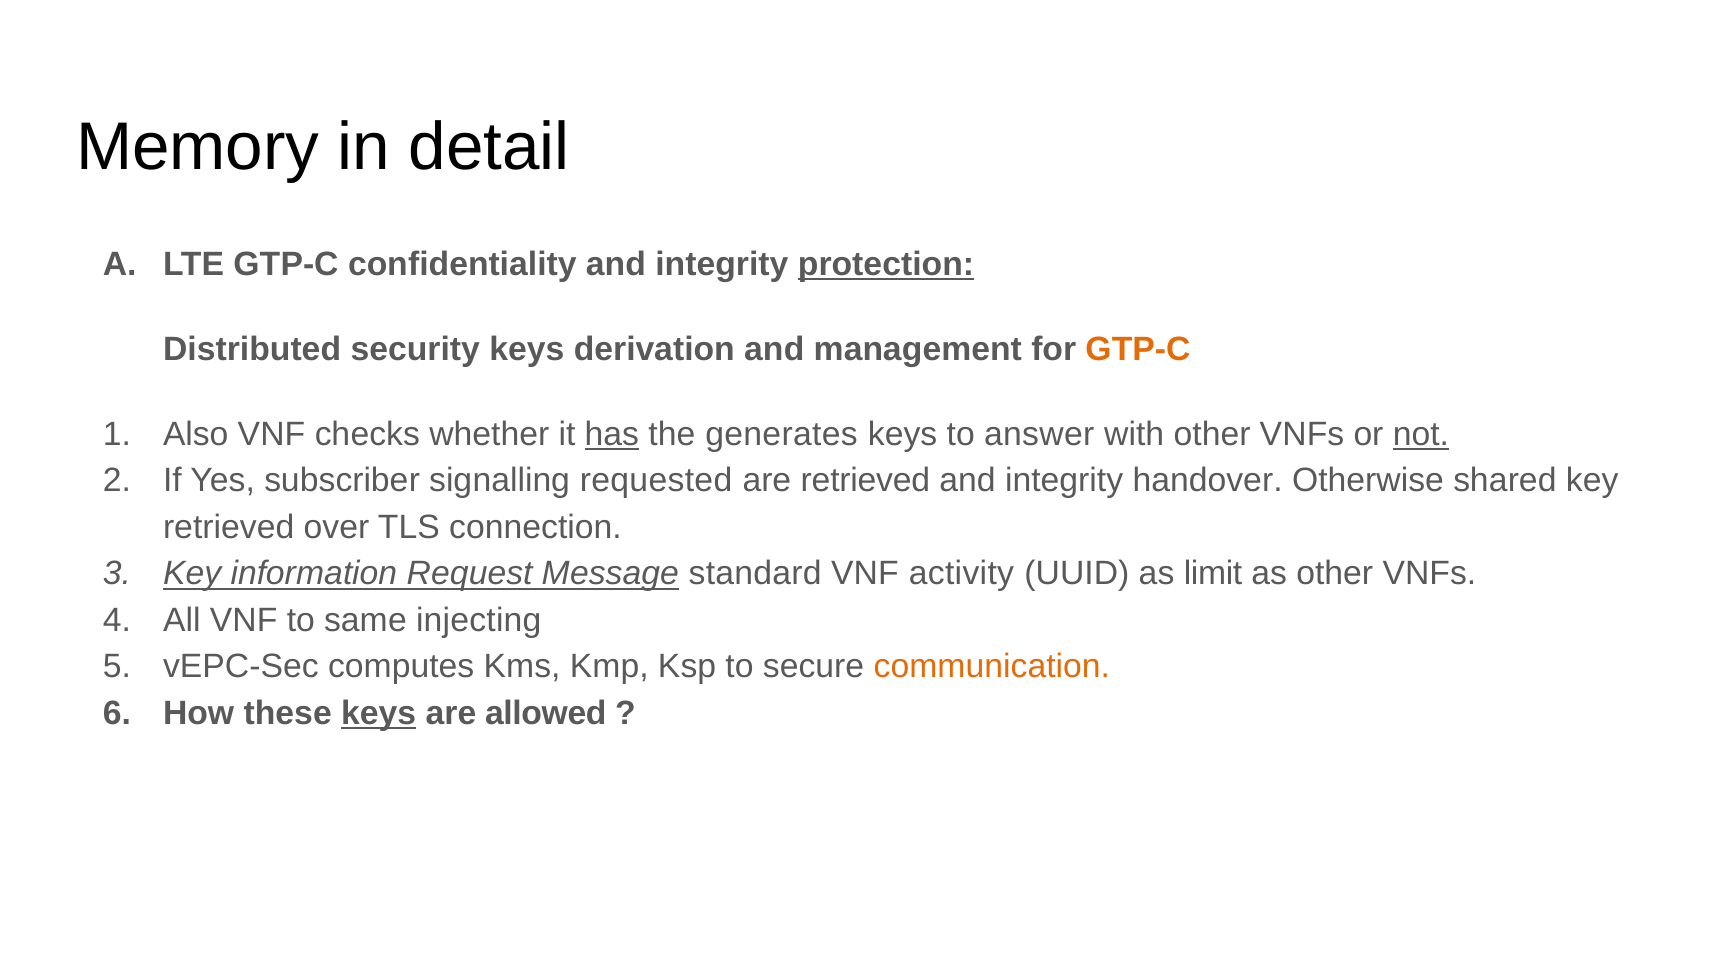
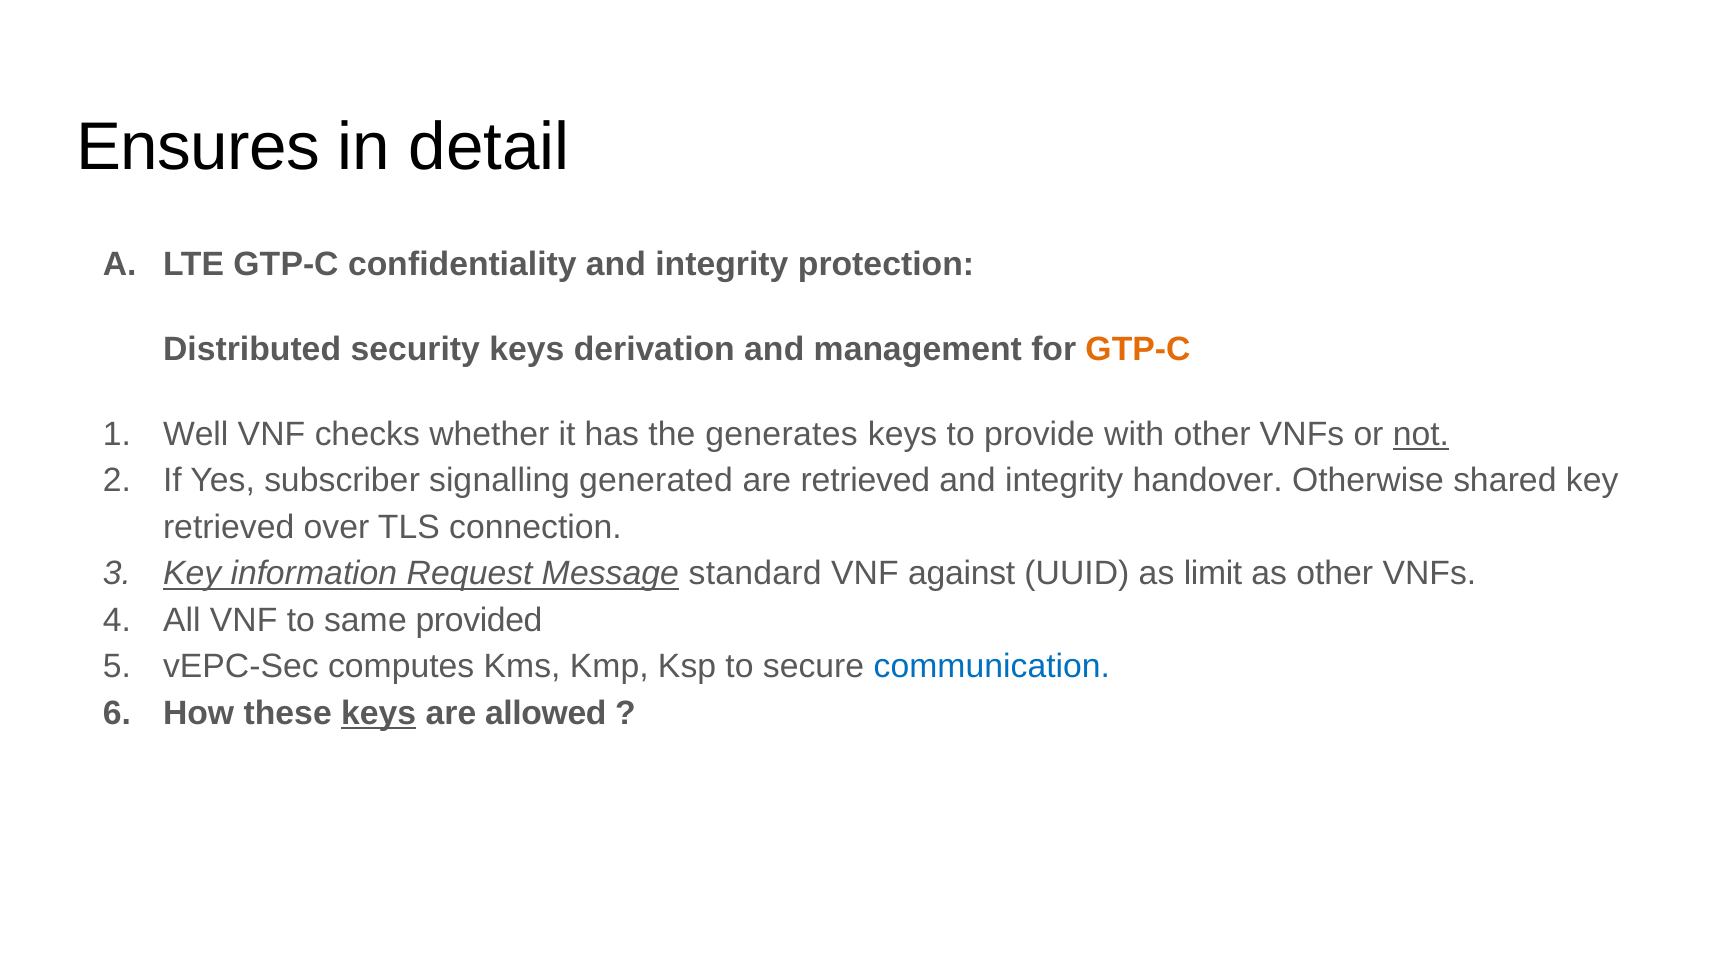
Memory: Memory -> Ensures (198, 147)
protection underline: present -> none (886, 264)
Also: Also -> Well (196, 434)
has underline: present -> none (612, 434)
answer: answer -> provide (1039, 434)
requested: requested -> generated (656, 481)
activity: activity -> against (962, 574)
injecting: injecting -> provided (479, 620)
communication colour: orange -> blue (992, 667)
